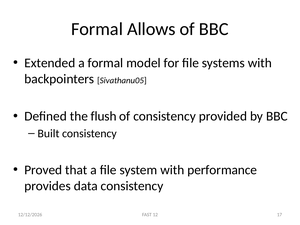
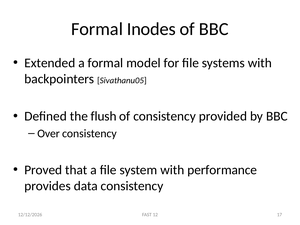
Allows: Allows -> Inodes (151, 29)
Built: Built -> Over (49, 134)
